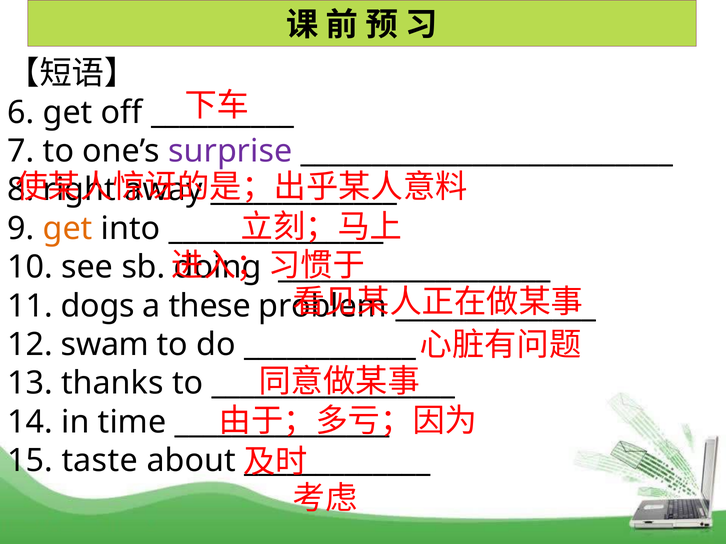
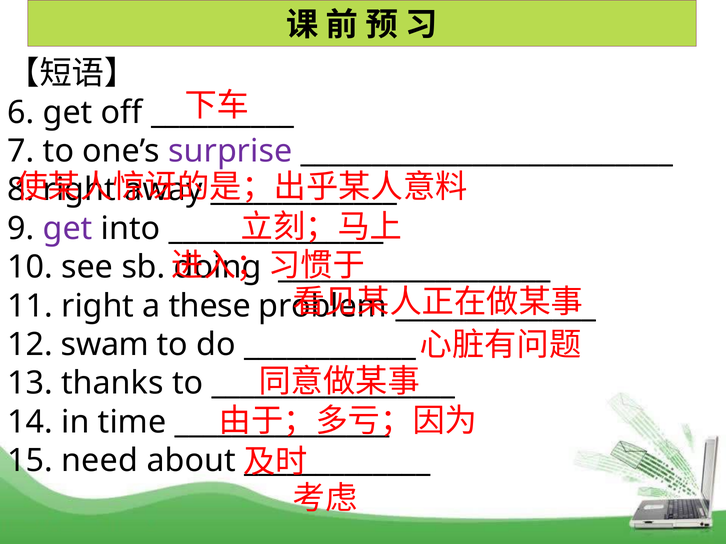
get colour: orange -> purple (68, 229)
11 dogs: dogs -> right (98, 306)
taste: taste -> need (100, 461)
